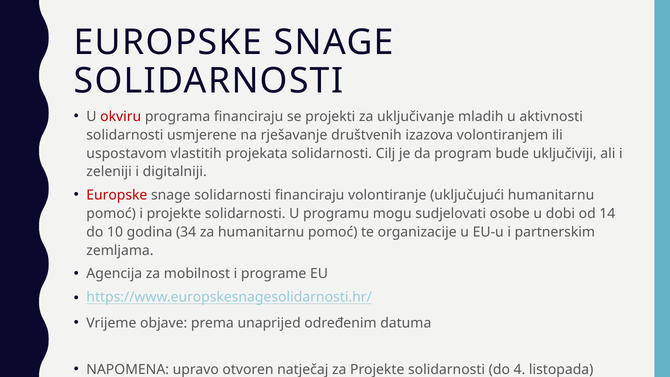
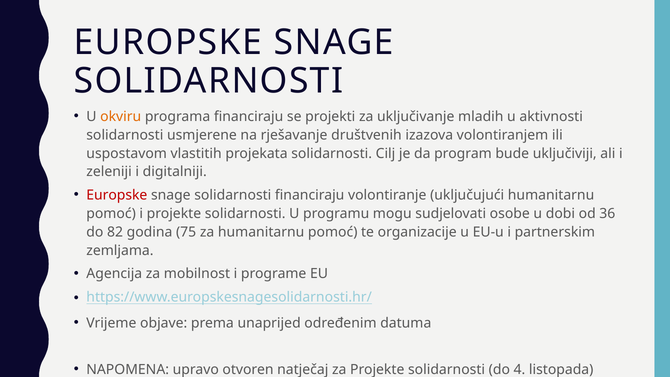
okviru colour: red -> orange (121, 117)
14: 14 -> 36 (607, 214)
10: 10 -> 82 (115, 232)
34: 34 -> 75 (186, 232)
